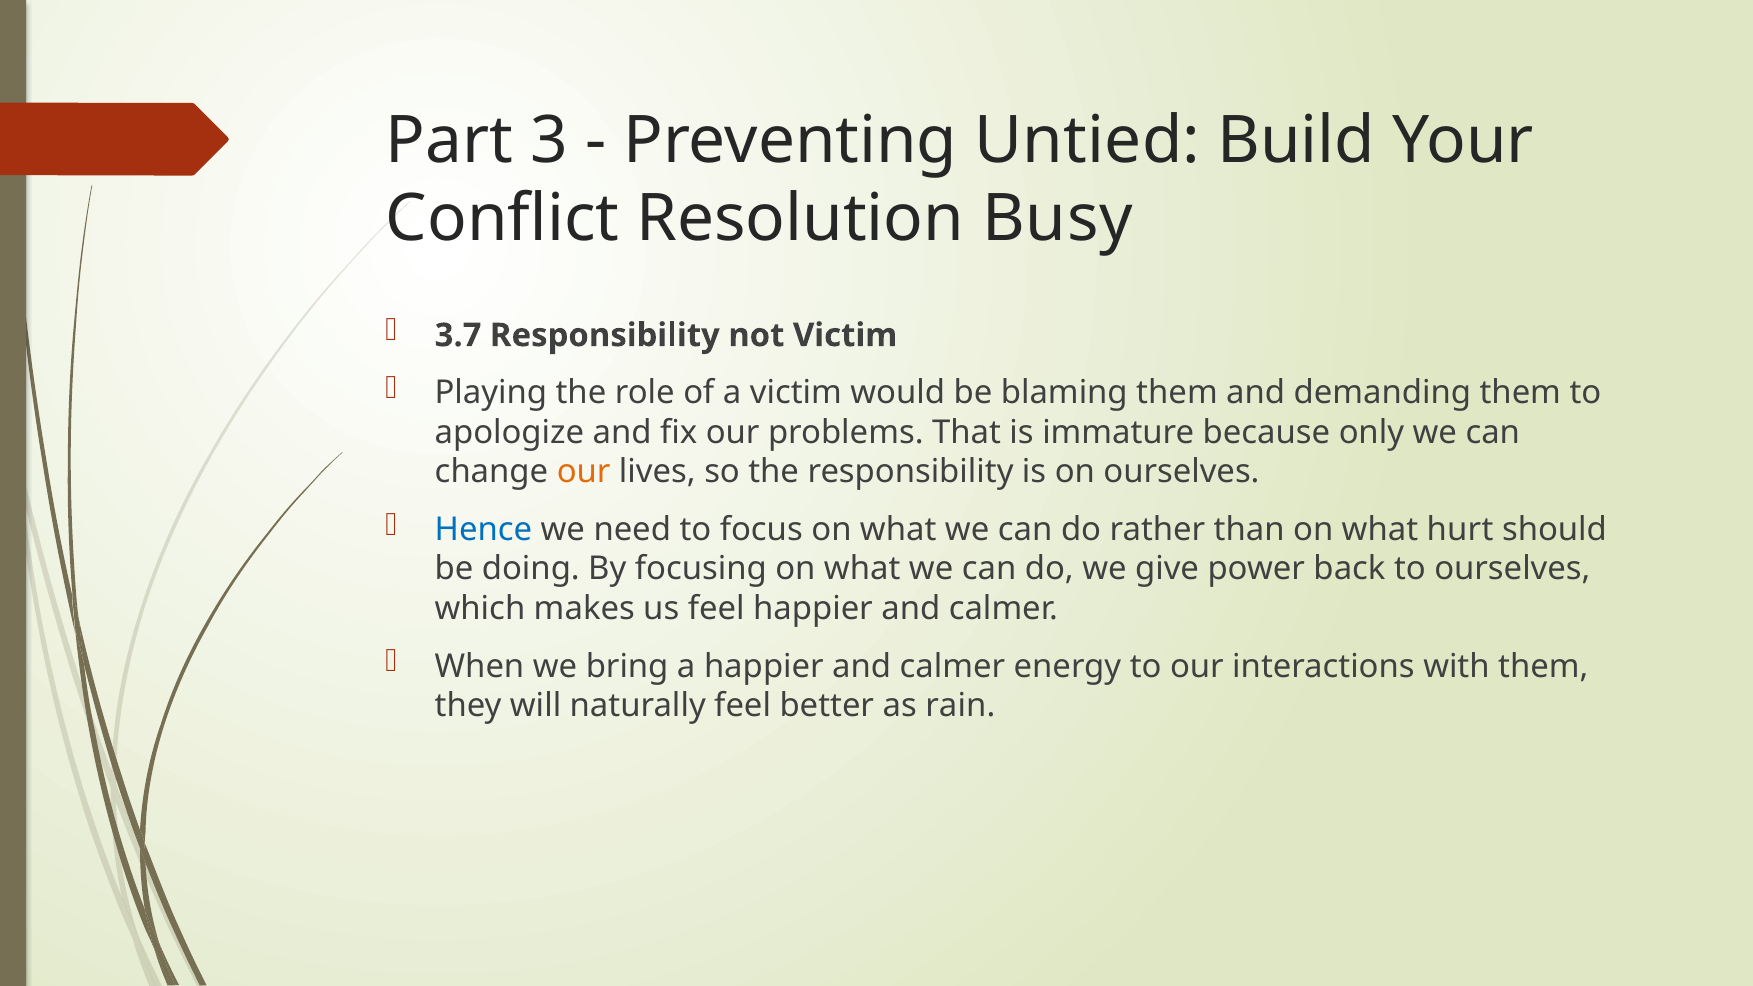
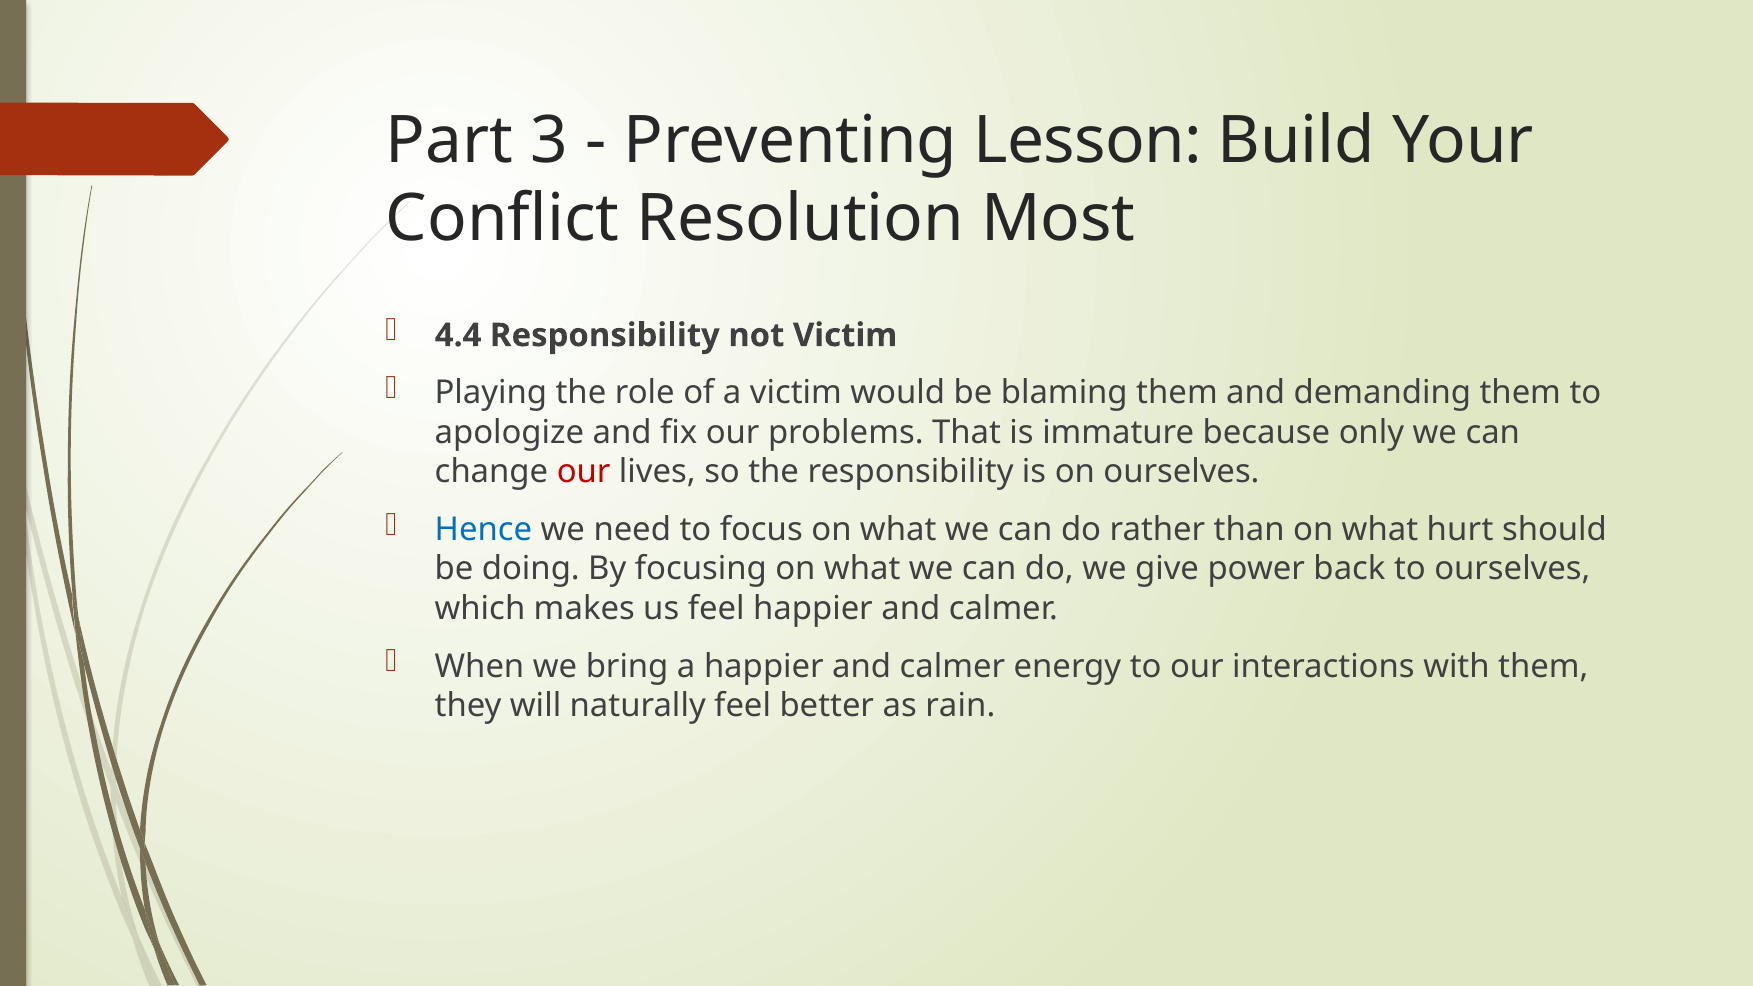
Untied: Untied -> Lesson (1088, 140)
Busy: Busy -> Most (1058, 219)
3.7: 3.7 -> 4.4 (458, 335)
our colour: orange -> red (584, 472)
